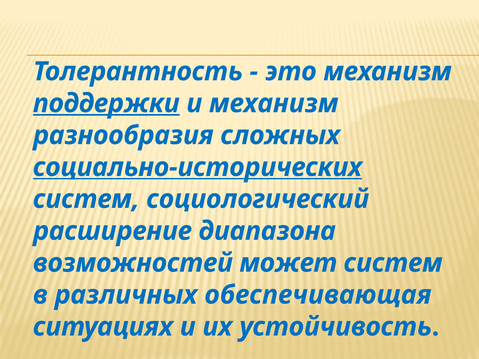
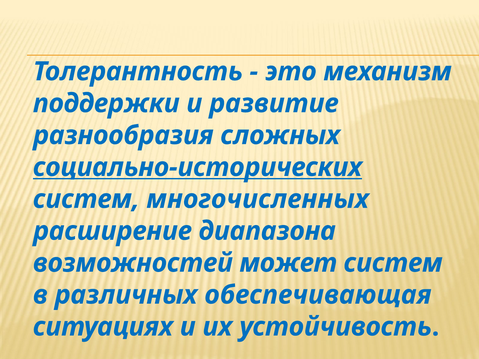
поддержки underline: present -> none (106, 103)
и механизм: механизм -> развитие (274, 103)
социологический: социологический -> многочисленных (258, 199)
